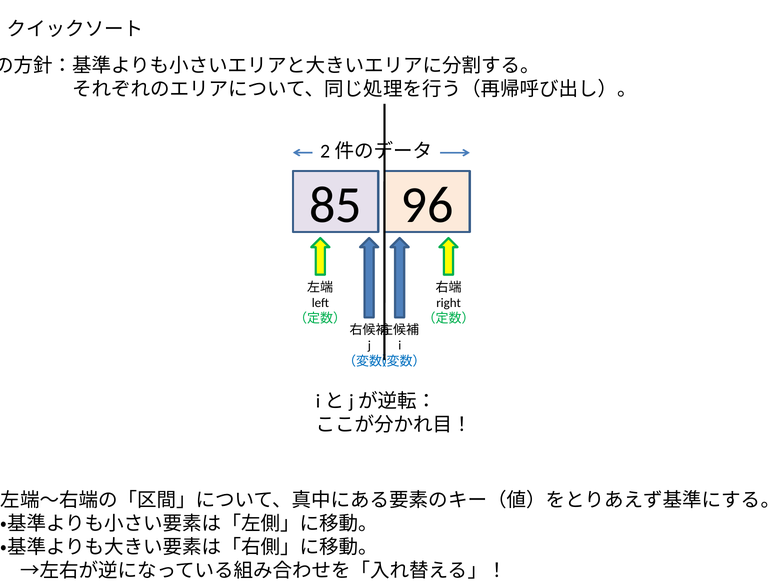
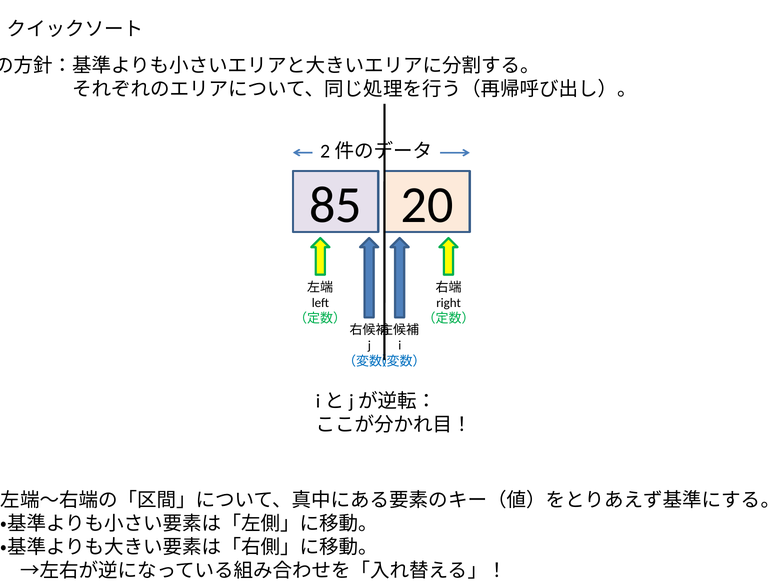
96: 96 -> 20 (427, 205)
